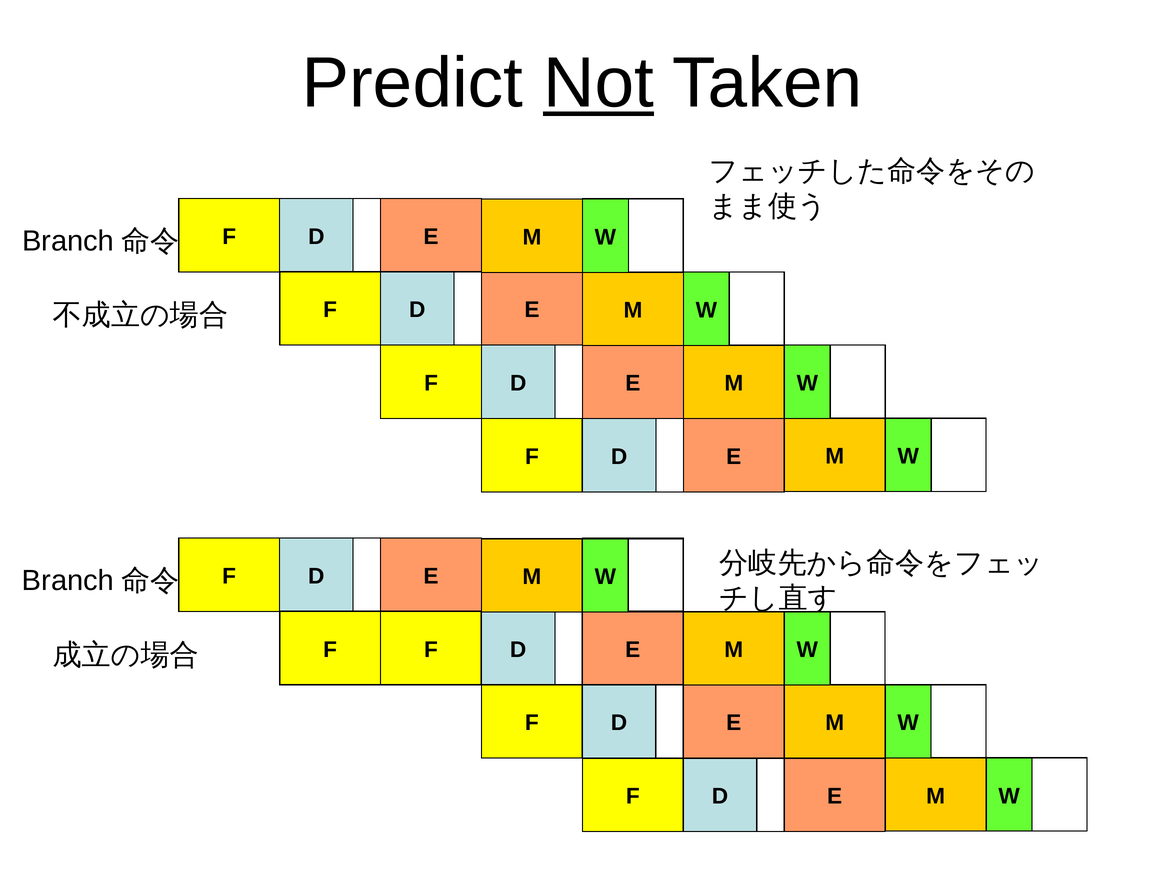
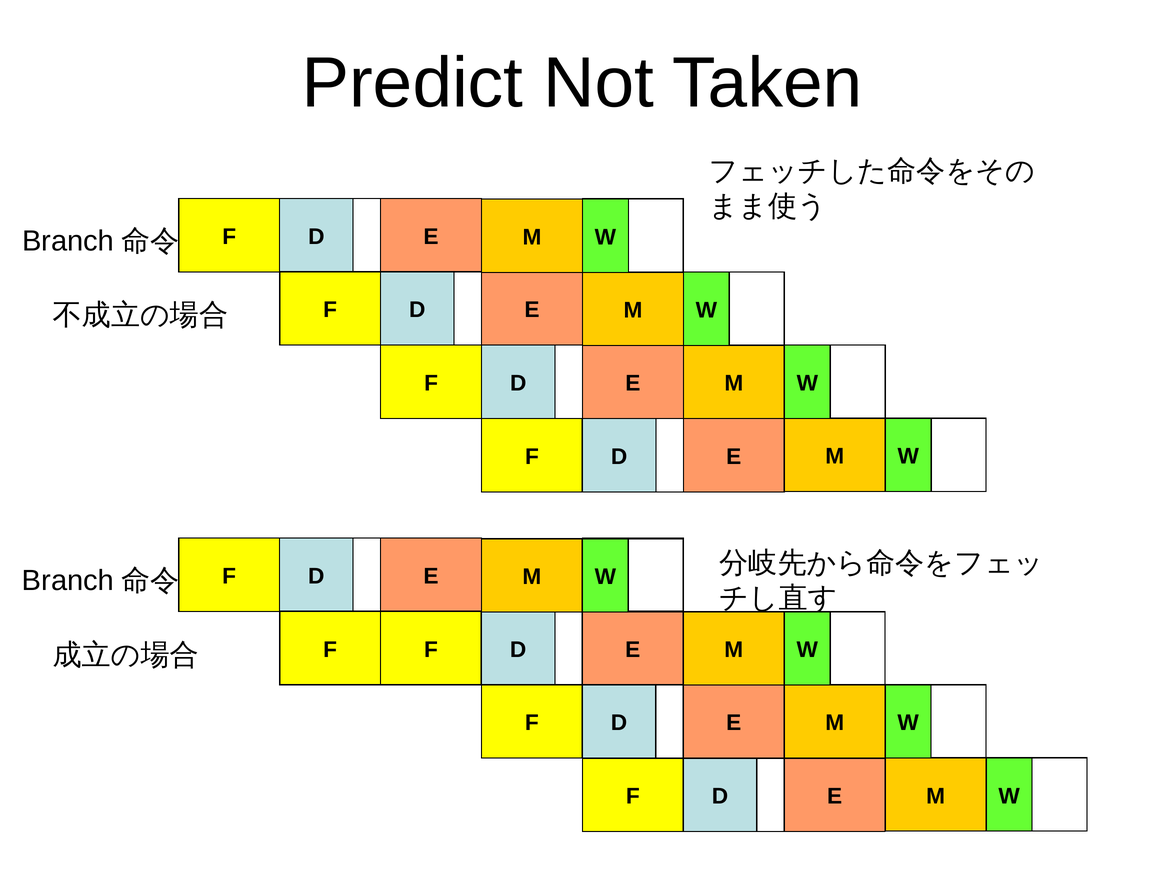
Not underline: present -> none (599, 83)
